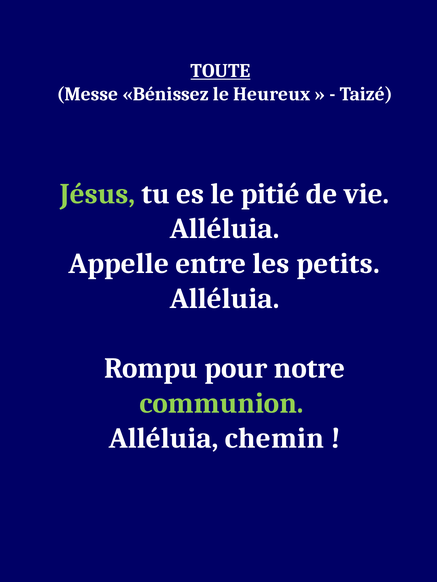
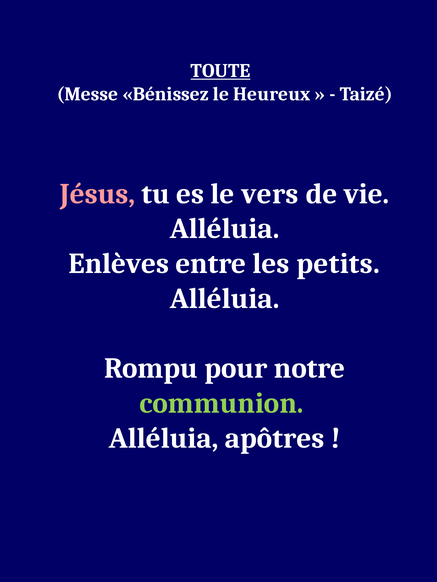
Jésus colour: light green -> pink (98, 194)
pitié: pitié -> vers (270, 194)
Appelle: Appelle -> Enlèves (119, 264)
chemin: chemin -> apôtres (275, 439)
